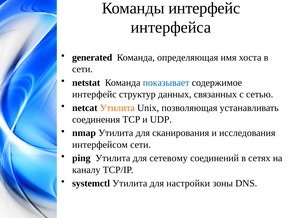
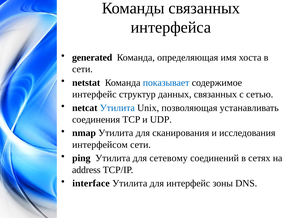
Команды интерфейс: интерфейс -> связанных (204, 8)
Утилита colour: orange -> blue (117, 108)
каналу: каналу -> address (86, 170)
systemctl: systemctl -> interface (91, 184)
для настройки: настройки -> интерфейс (188, 184)
